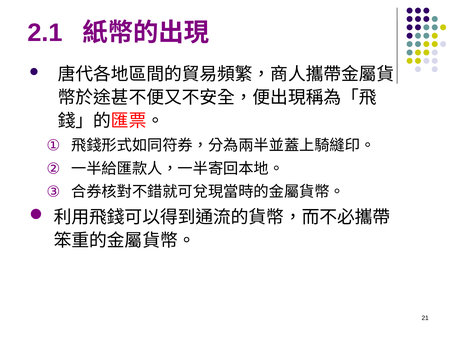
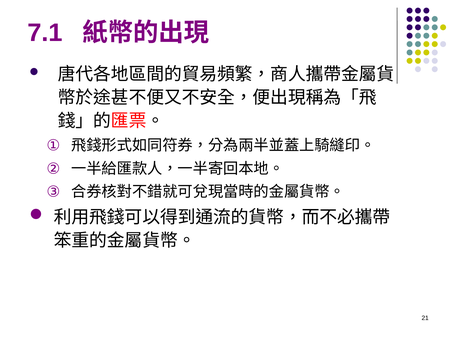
2.1: 2.1 -> 7.1 (45, 33)
